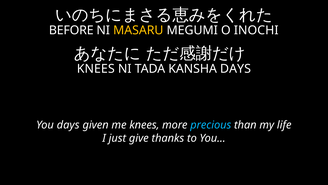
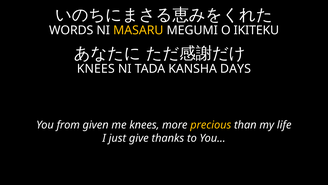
BEFORE: BEFORE -> WORDS (71, 30)
INOCHI: INOCHI -> IKITEKU (256, 30)
You days: days -> from (68, 125)
precious colour: light blue -> yellow (211, 125)
